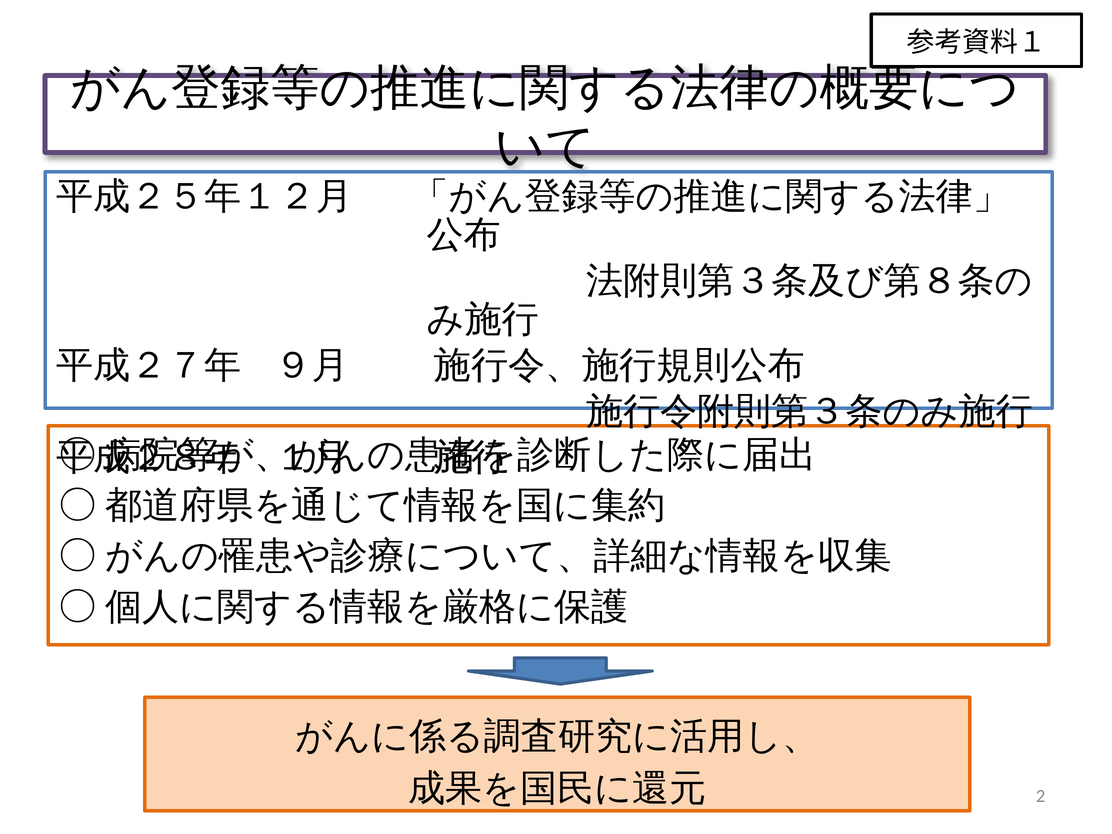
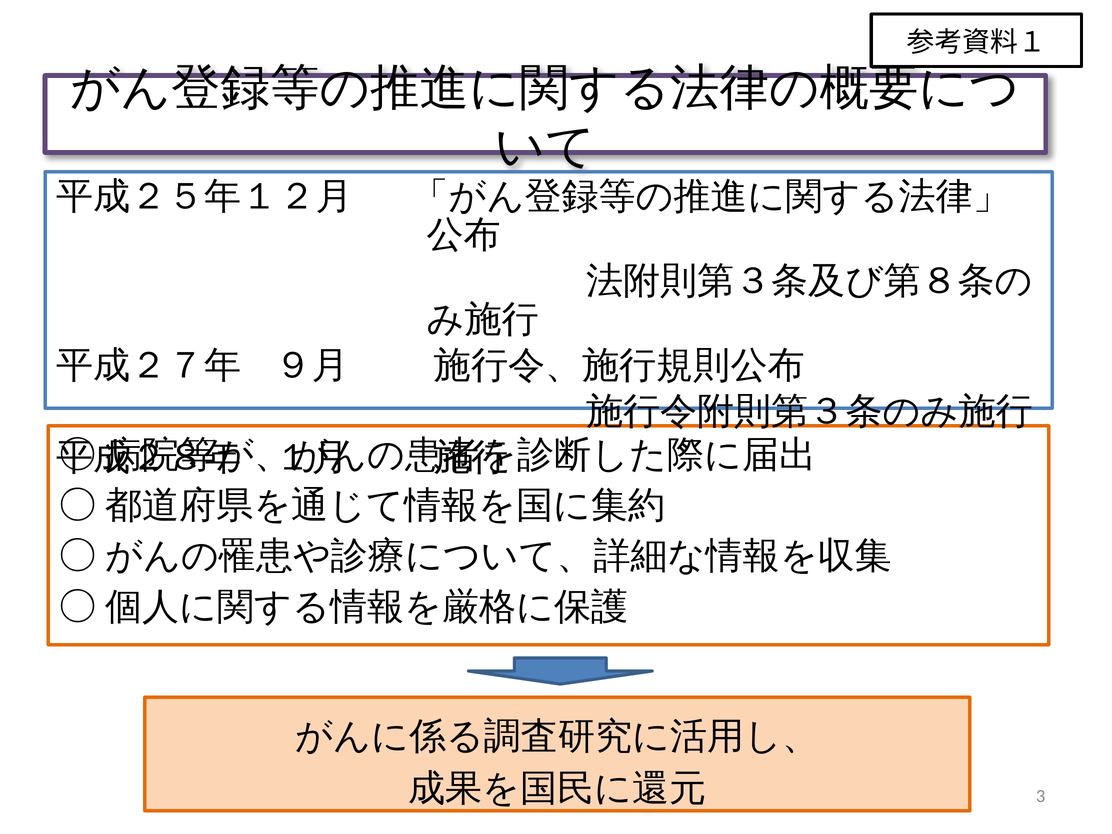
2: 2 -> 3 (1041, 796)
